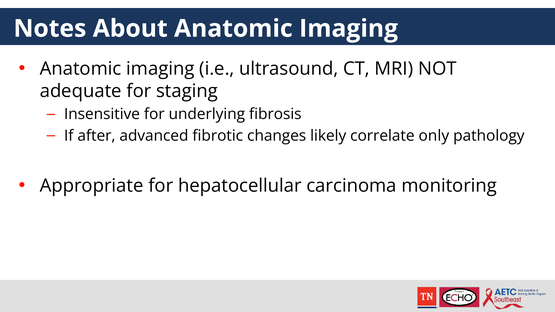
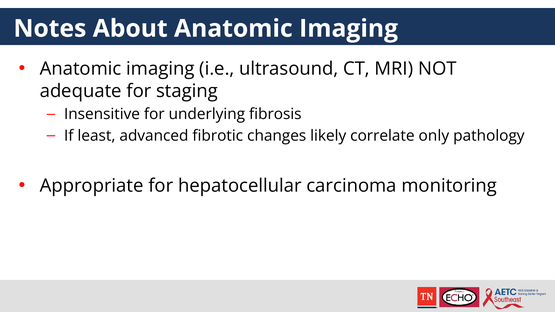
after: after -> least (96, 136)
